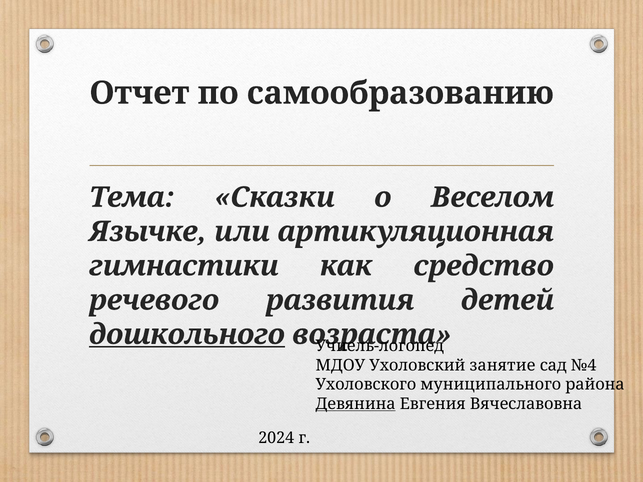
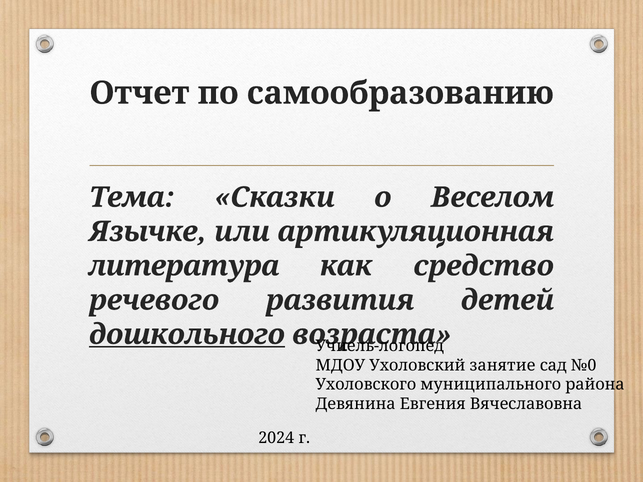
гимнастики: гимнастики -> литература (184, 266)
№4: №4 -> №0 (584, 365)
Девянина underline: present -> none (356, 404)
